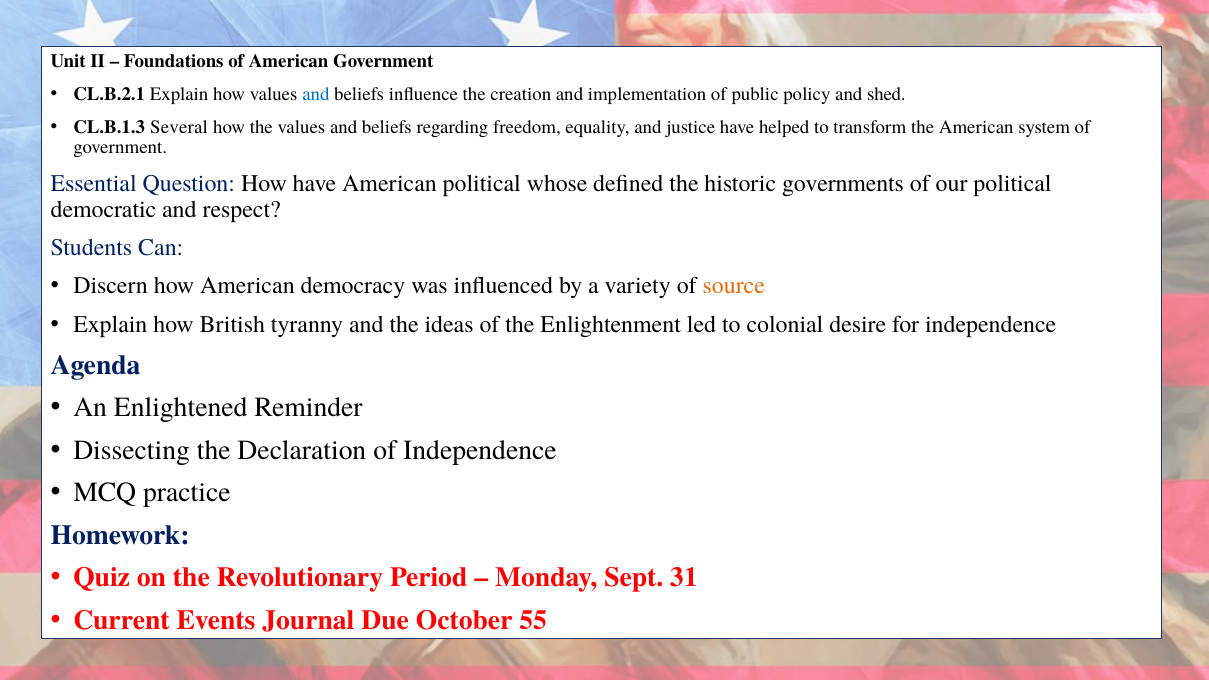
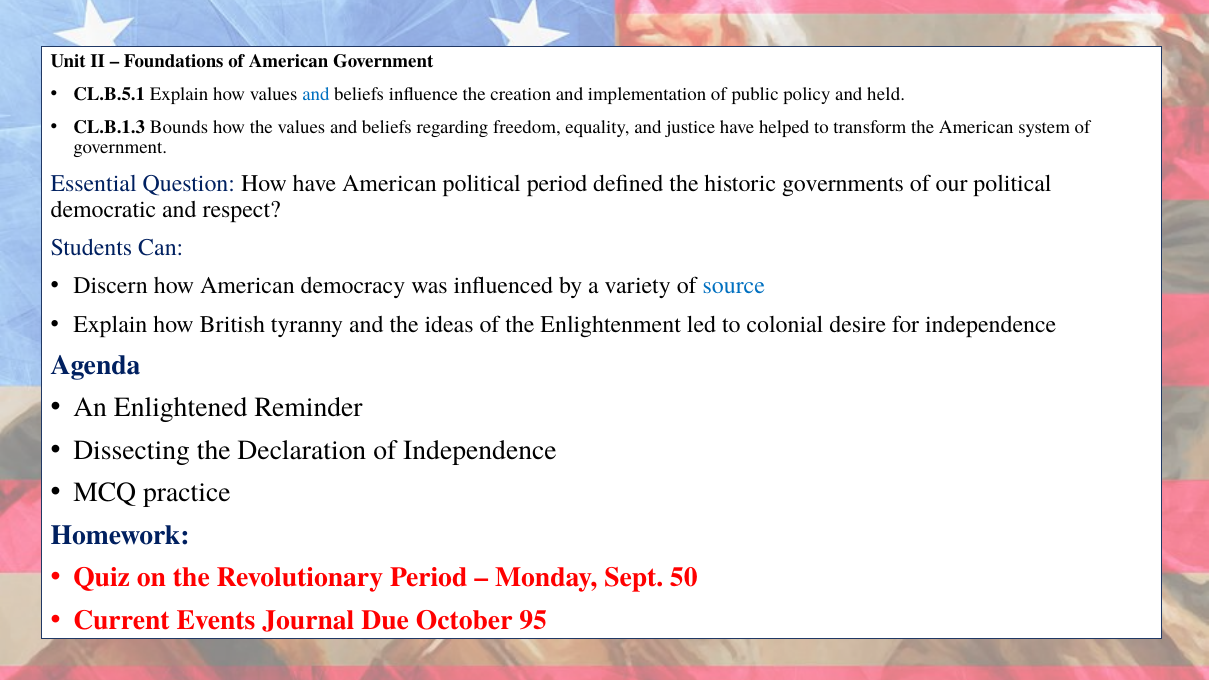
CL.B.2.1: CL.B.2.1 -> CL.B.5.1 (109, 94)
shed: shed -> held (886, 94)
Several: Several -> Bounds (179, 127)
political whose: whose -> period (557, 183)
source colour: orange -> blue (734, 286)
31: 31 -> 50 (684, 578)
55: 55 -> 95 (533, 620)
